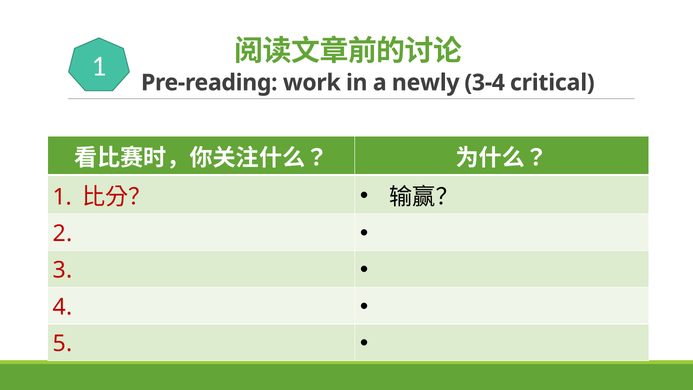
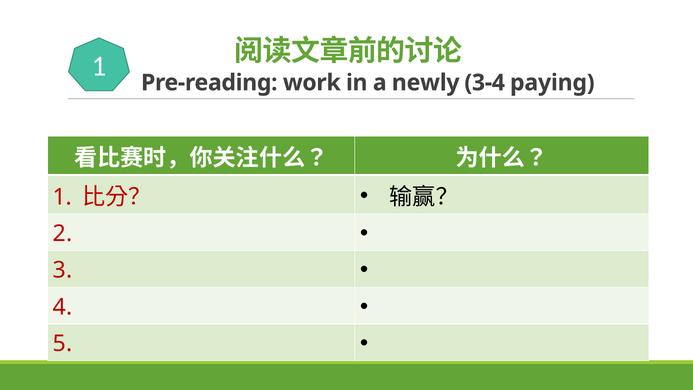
critical: critical -> paying (552, 83)
